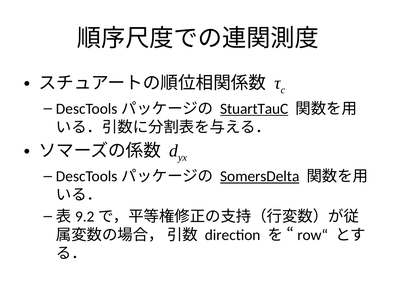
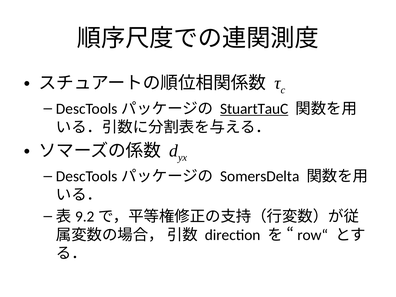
SomersDelta underline: present -> none (260, 176)
